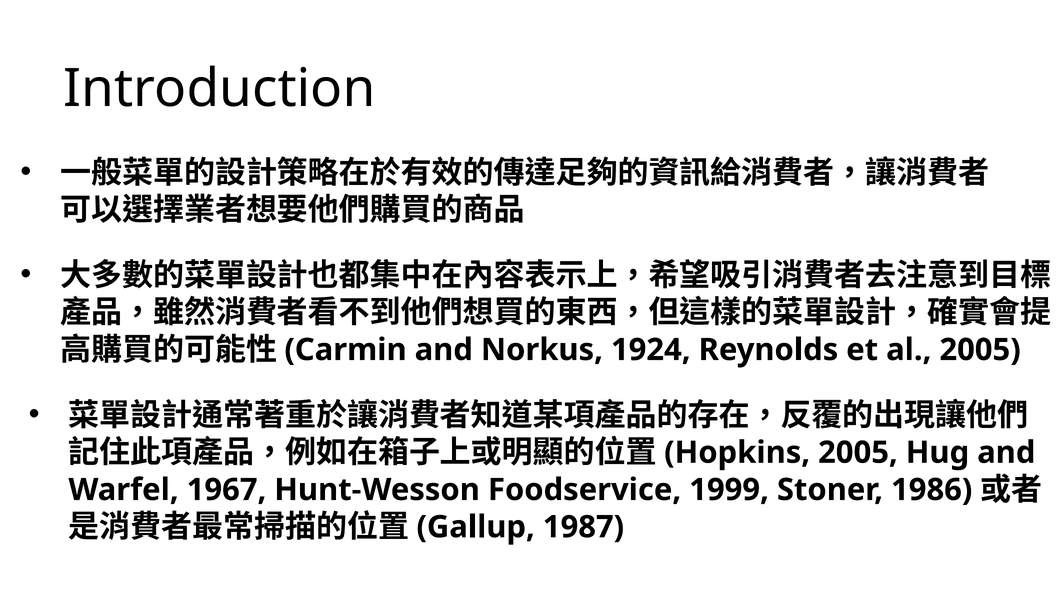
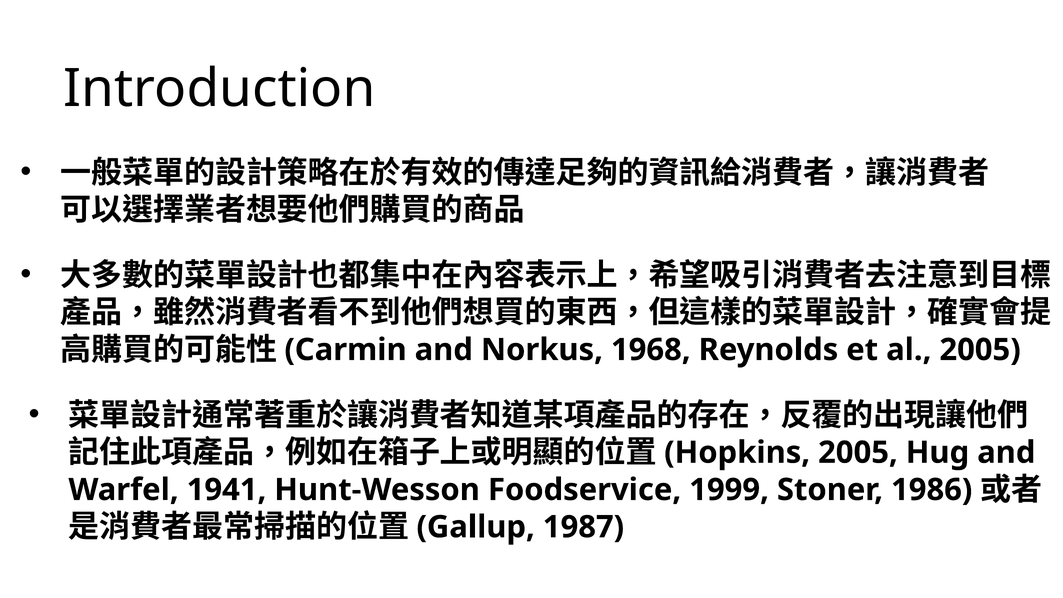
1924: 1924 -> 1968 (651, 350)
1967: 1967 -> 1941 (227, 490)
